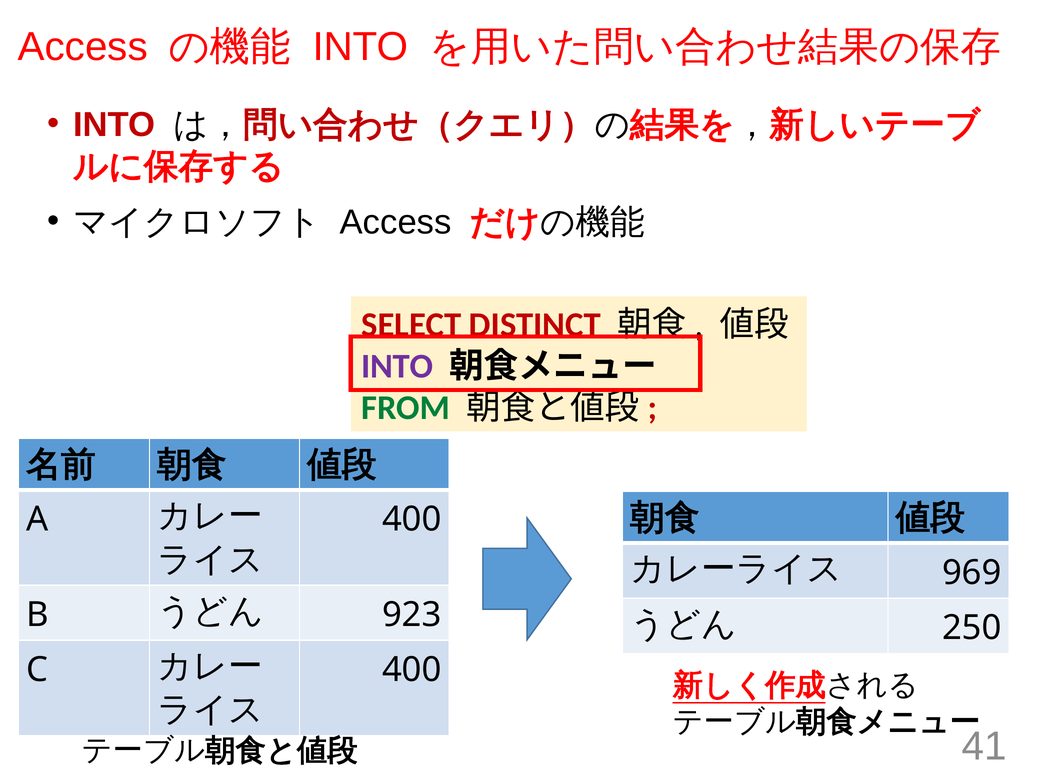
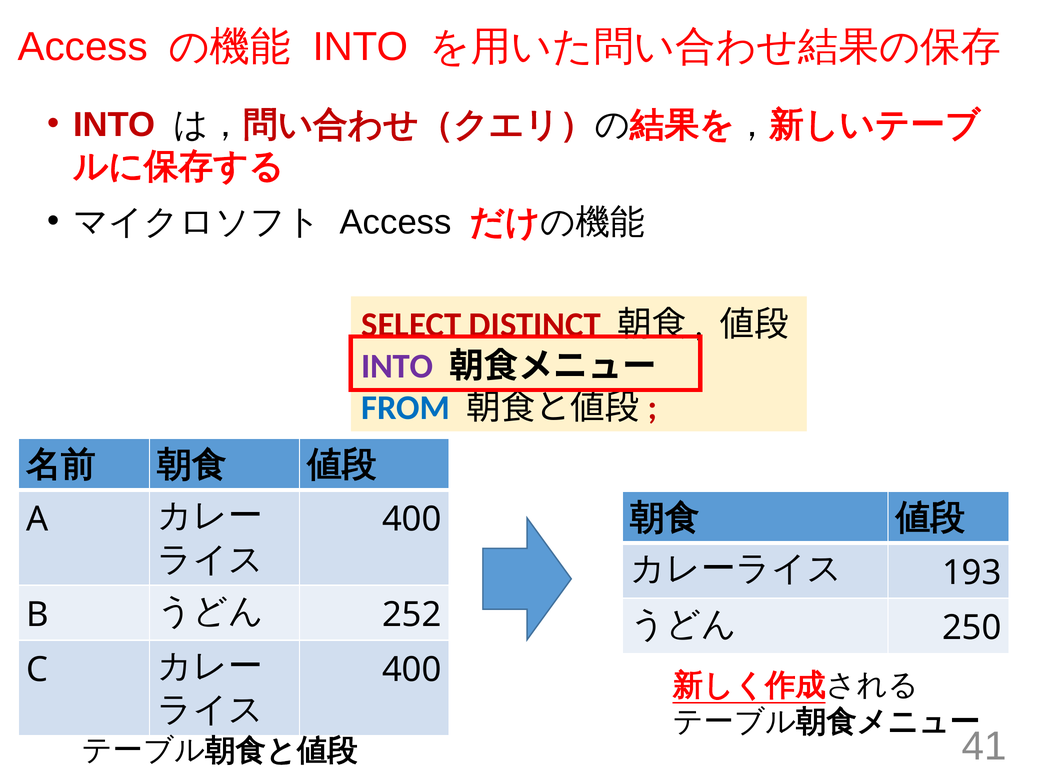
FROM colour: green -> blue (406, 408)
969: 969 -> 193 (972, 573)
923: 923 -> 252 (412, 615)
